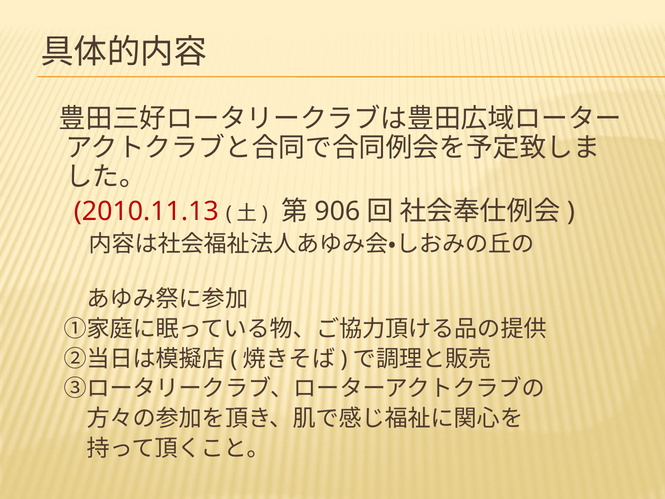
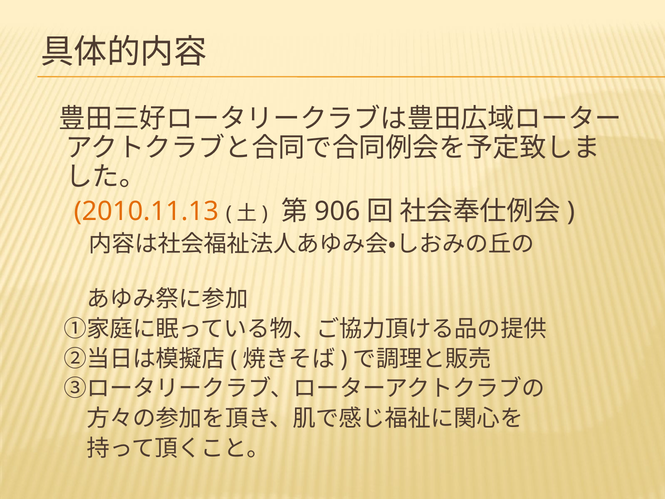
2010.11.13 colour: red -> orange (146, 211)
